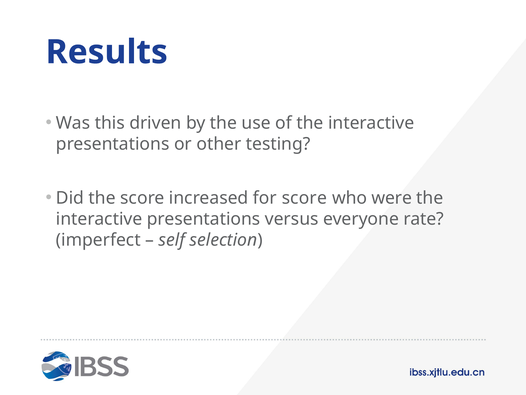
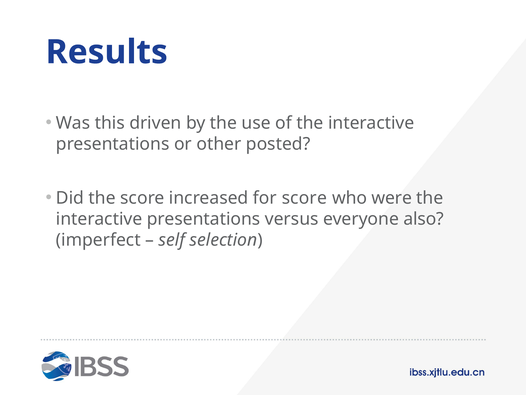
testing: testing -> posted (278, 144)
rate: rate -> also (424, 219)
